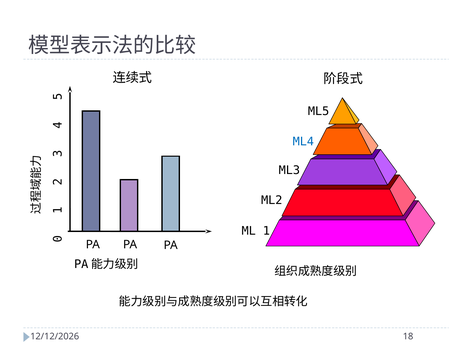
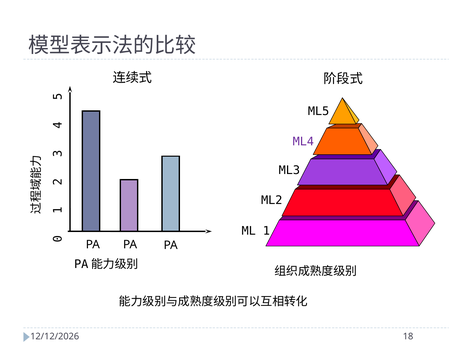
ML4 colour: blue -> purple (303, 141)
